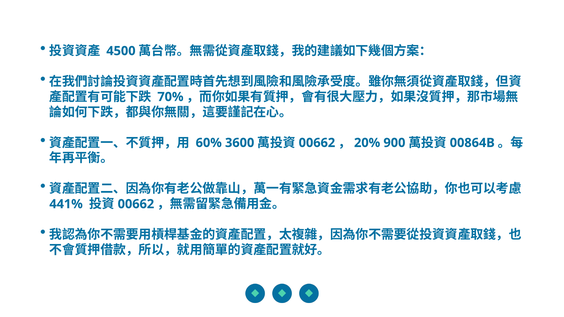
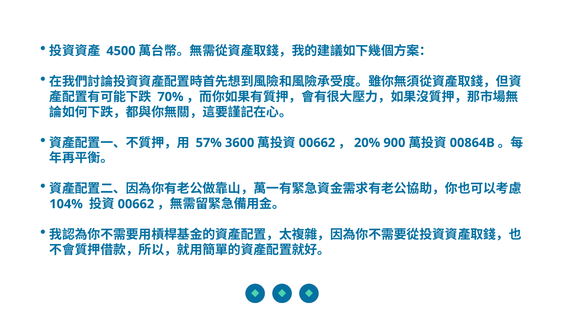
60%: 60% -> 57% (209, 143)
441%: 441% -> 104% (66, 204)
